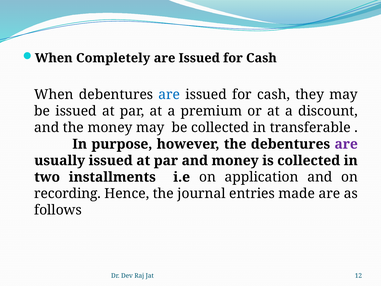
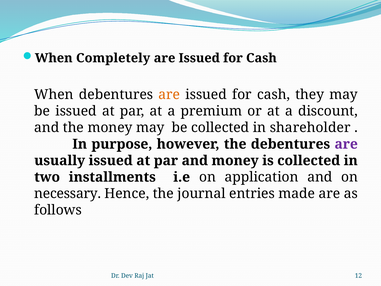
are colour: blue -> orange (169, 94)
transferable: transferable -> shareholder (310, 127)
recording: recording -> necessary (68, 193)
